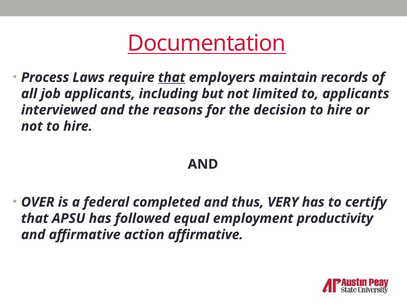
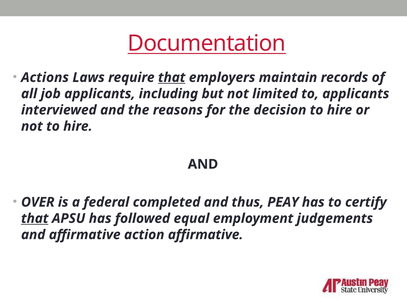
Process: Process -> Actions (45, 78)
VERY: VERY -> PEAY (283, 202)
that underline: none -> present (35, 219)
productivity: productivity -> judgements (335, 219)
